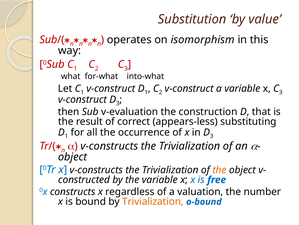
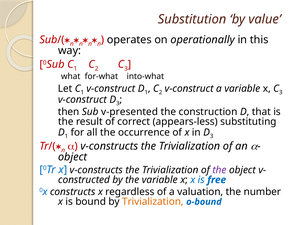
isomorphism: isomorphism -> operationally (203, 40)
v-evaluation: v-evaluation -> v-presented (130, 111)
the colour: orange -> purple (219, 169)
